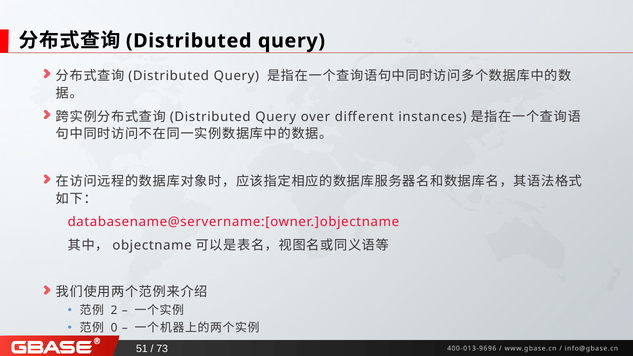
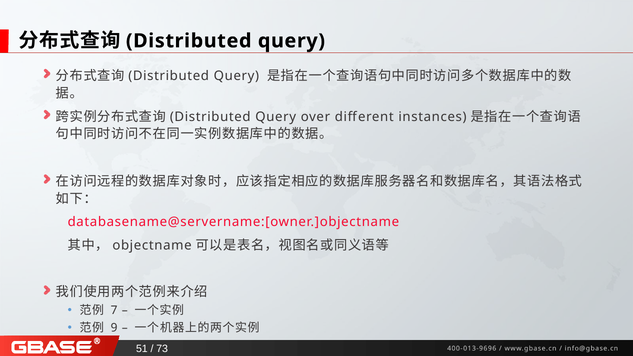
2: 2 -> 7 (114, 310)
0: 0 -> 9 (114, 328)
